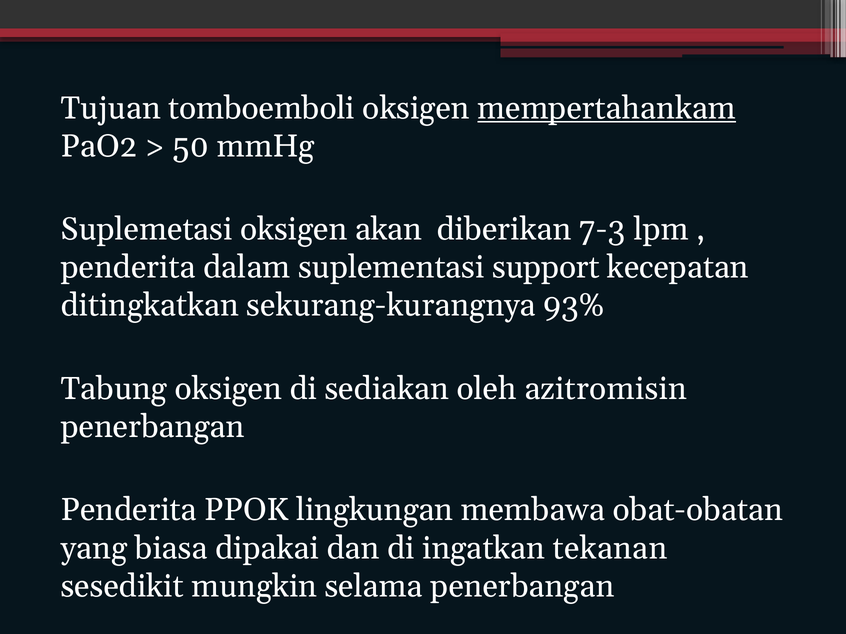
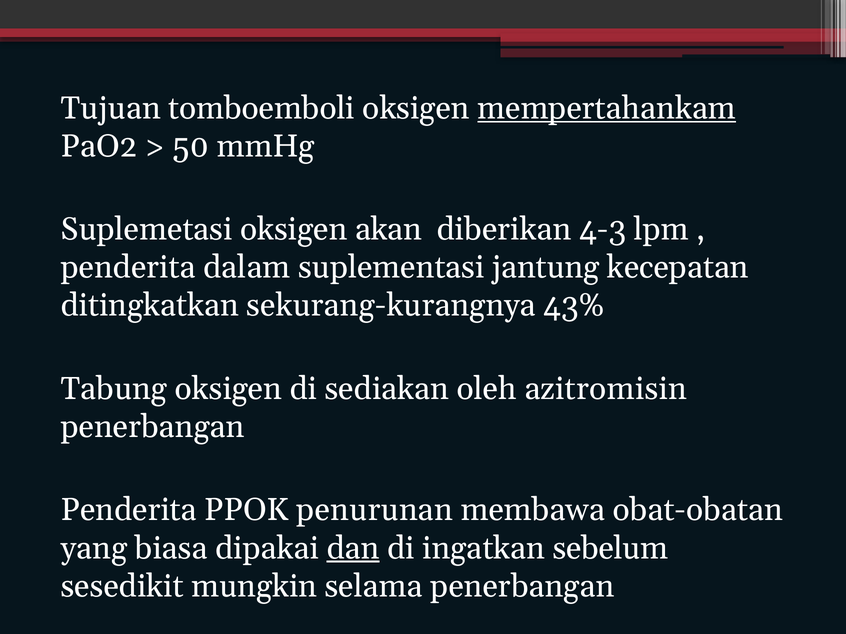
7-3: 7-3 -> 4-3 (603, 230)
support: support -> jantung (546, 268)
93%: 93% -> 43% (574, 306)
lingkungan: lingkungan -> penurunan (375, 510)
dan underline: none -> present (353, 548)
tekanan: tekanan -> sebelum (611, 548)
